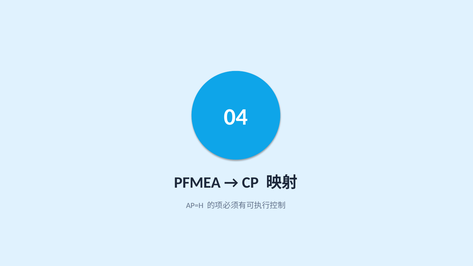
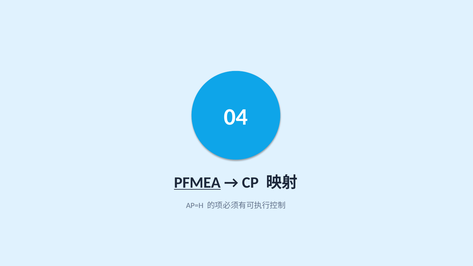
PFMEA underline: none -> present (197, 183)
